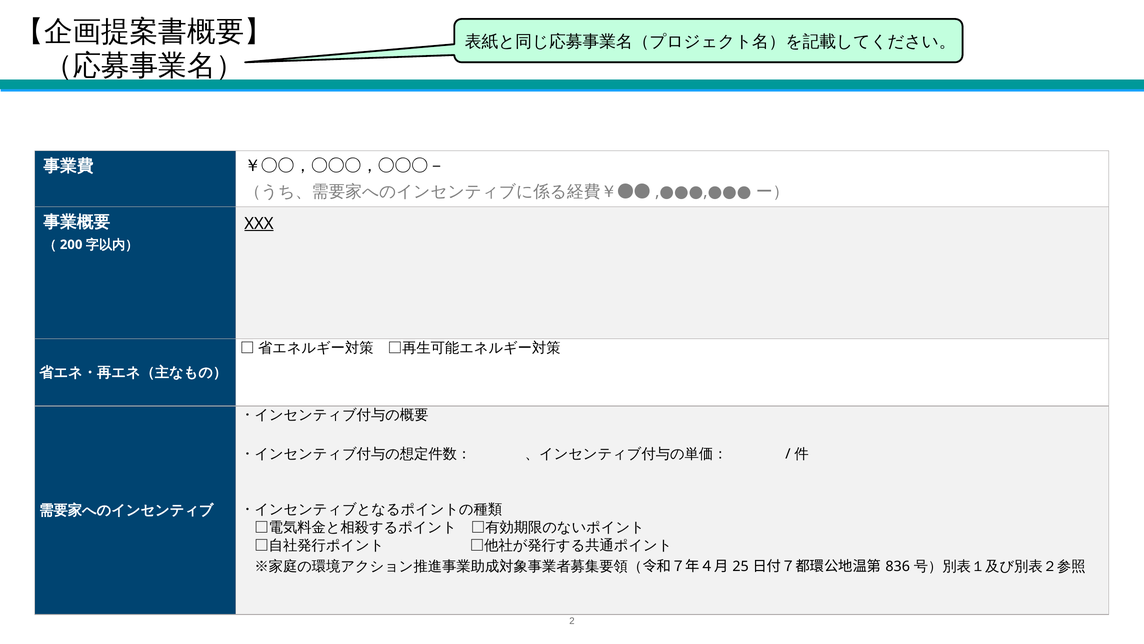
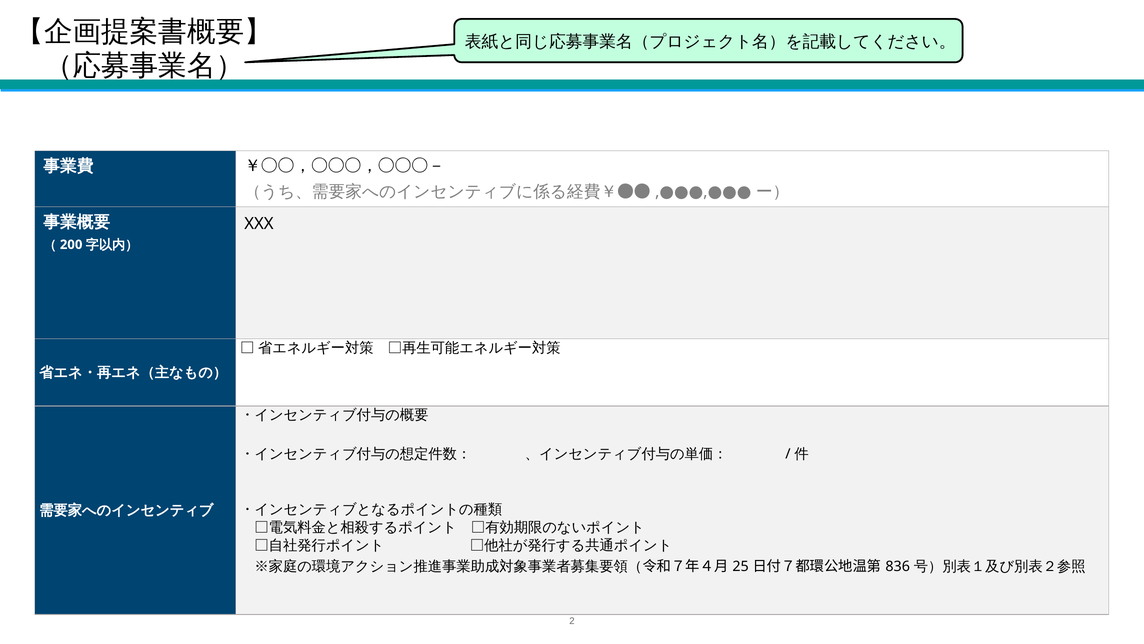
XXX underline: present -> none (259, 223)
